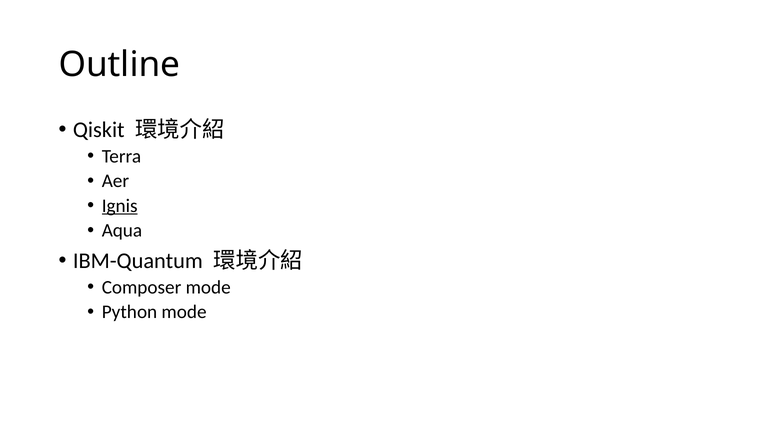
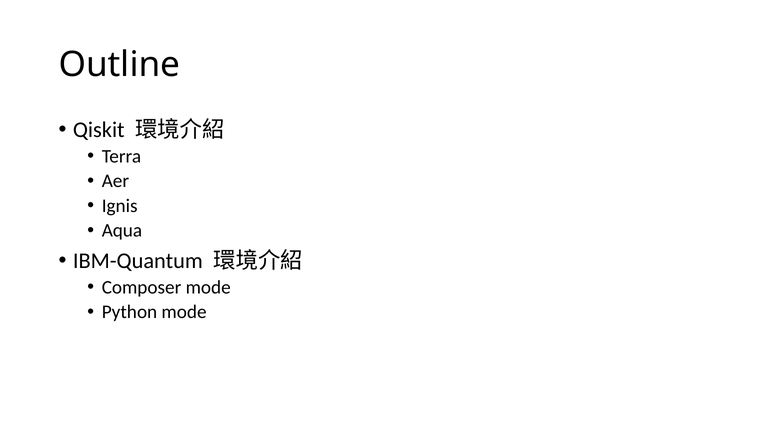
Ignis underline: present -> none (120, 206)
